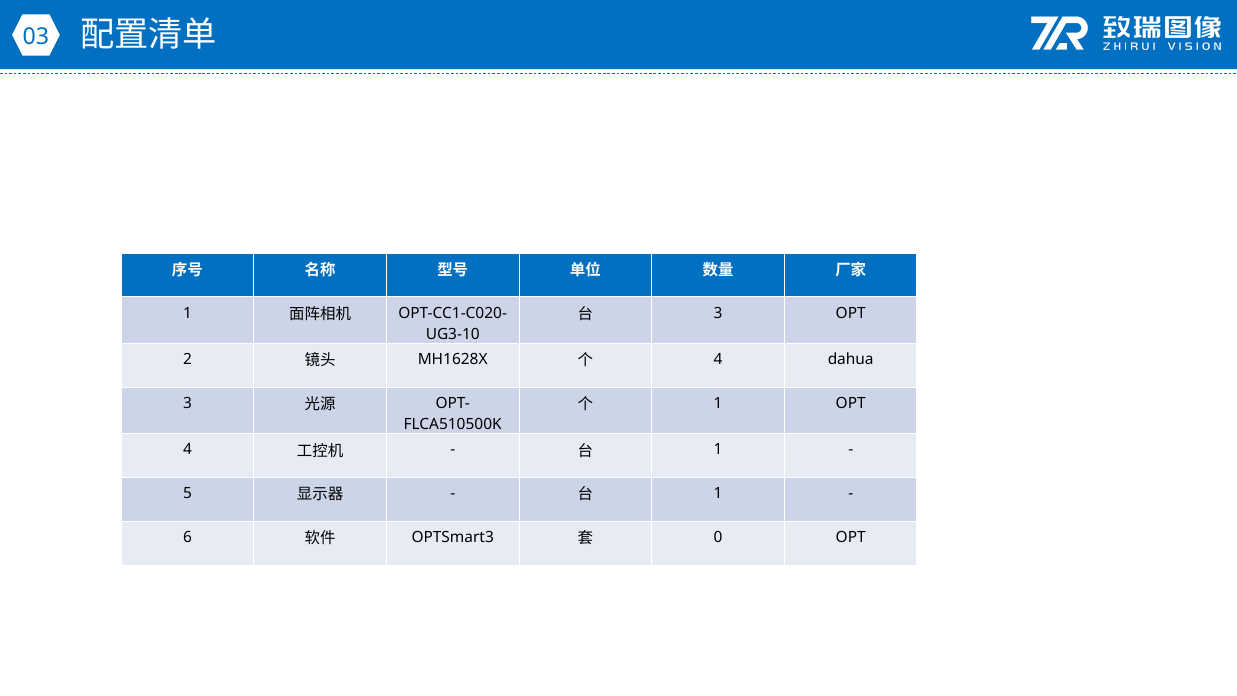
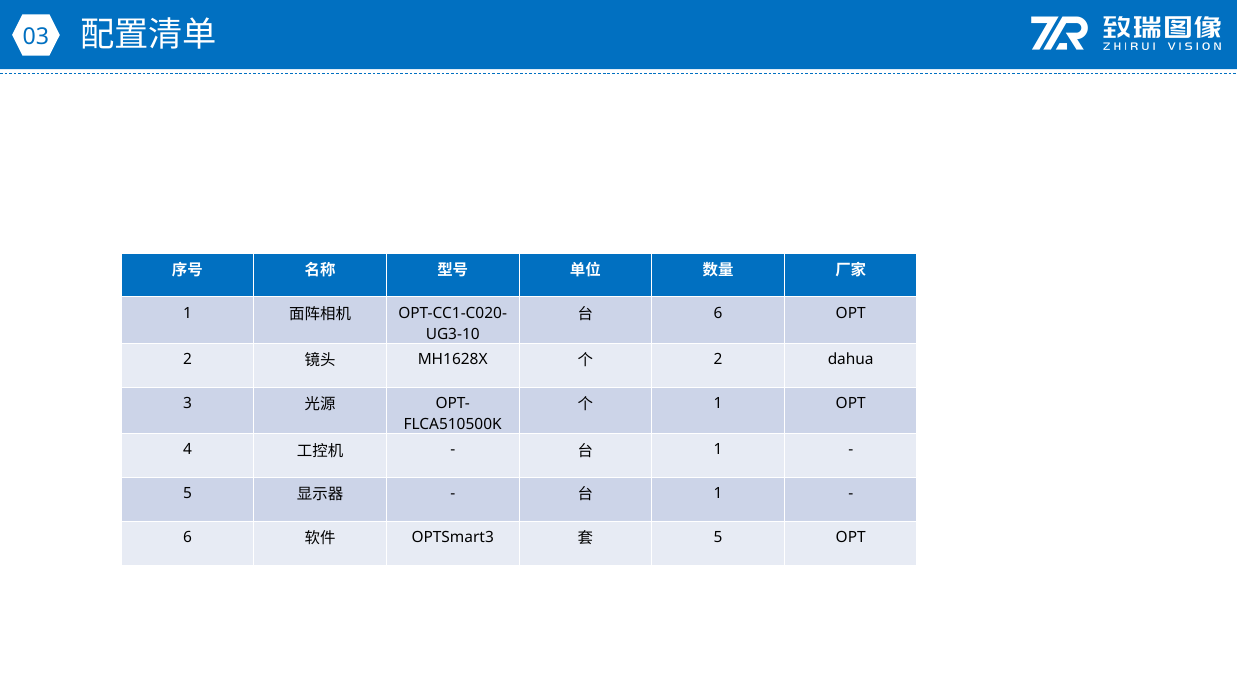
3: 3 -> 6 (718, 313)
4: 4 -> 2 (718, 359)
0: 0 -> 5 (718, 537)
